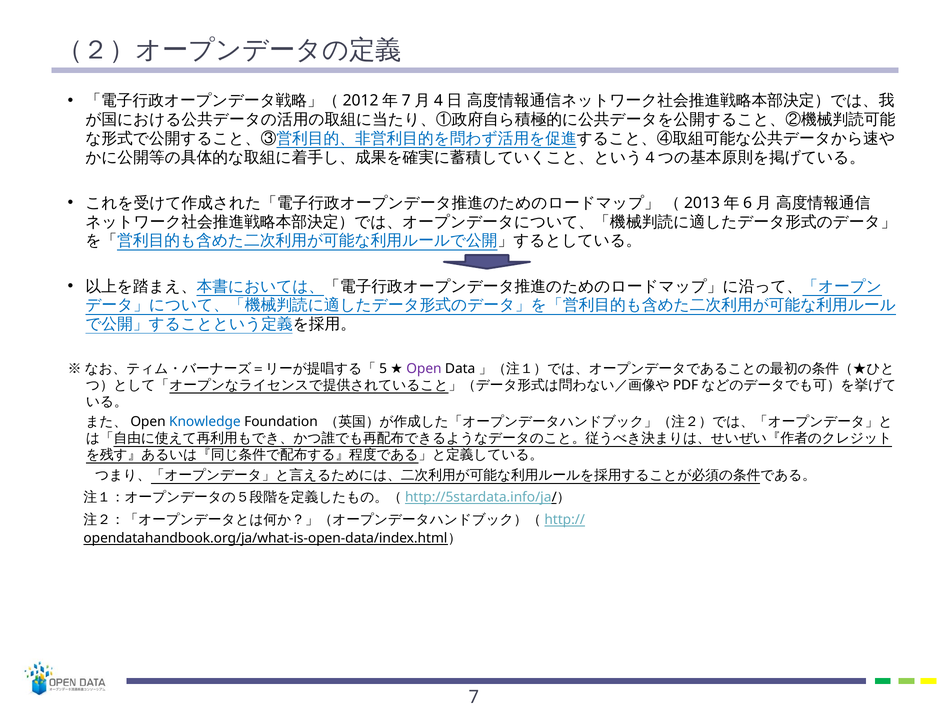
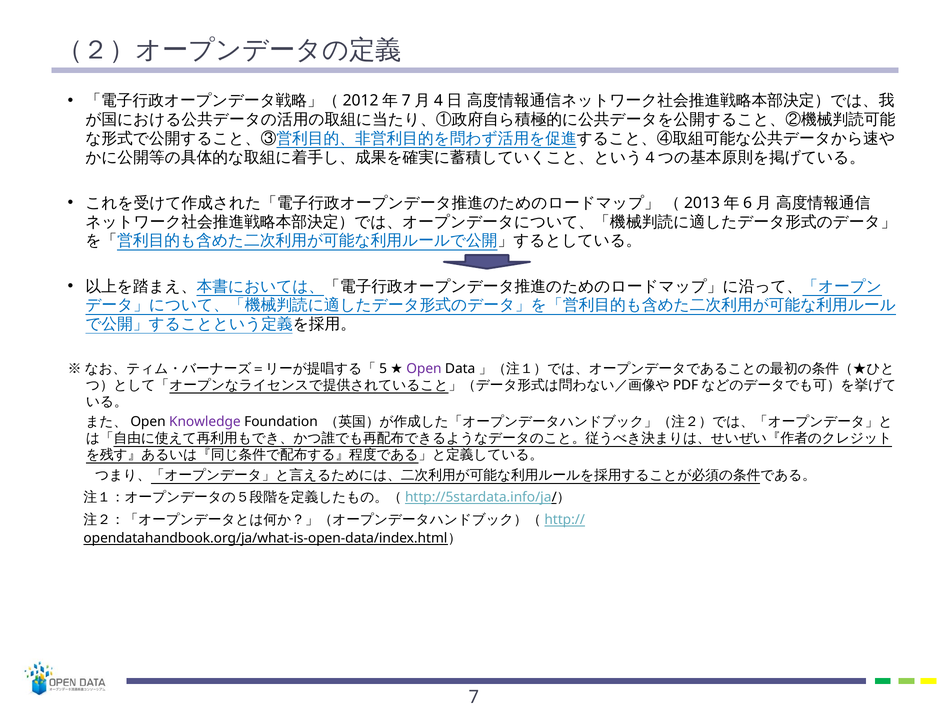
Knowledge colour: blue -> purple (205, 422)
